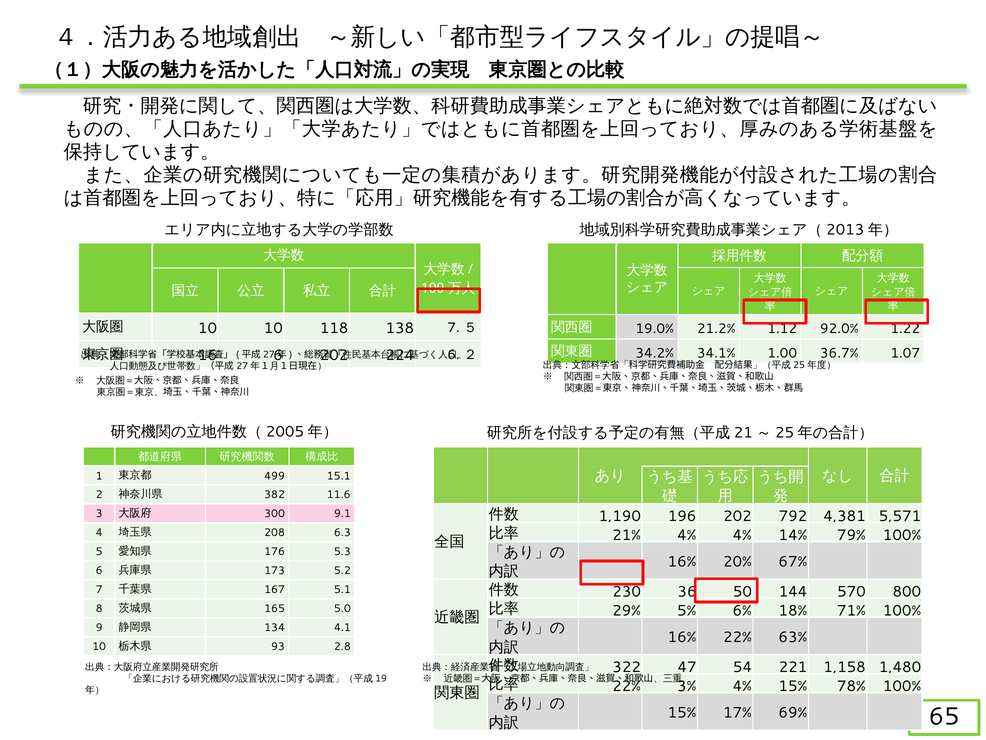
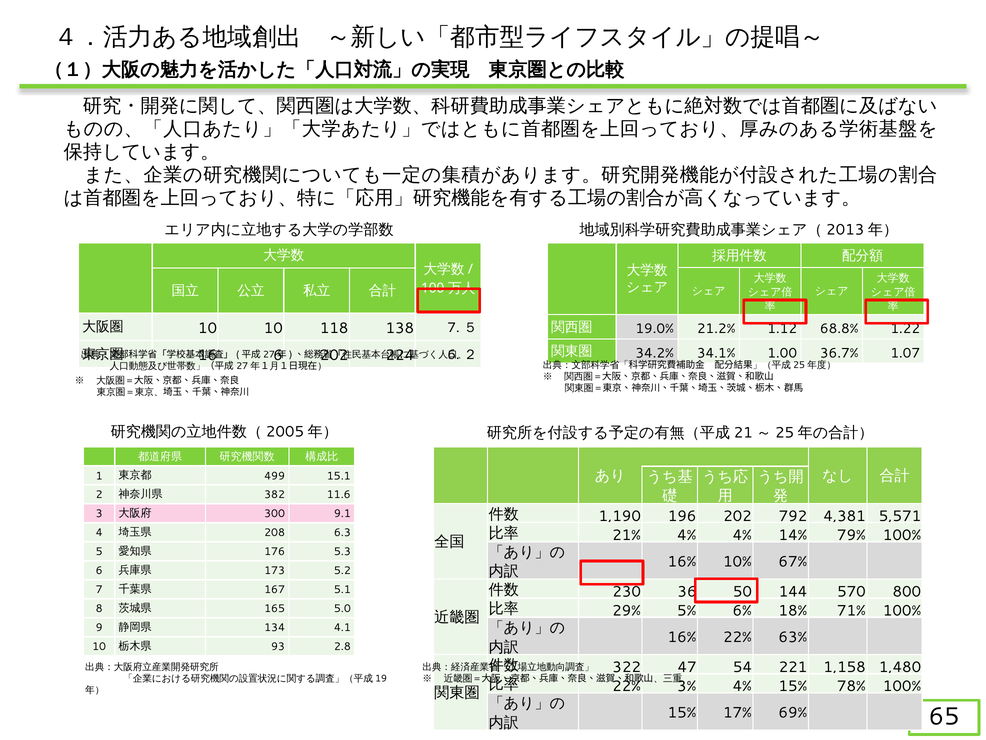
92.0%: 92.0% -> 68.8% (839, 329)
20%: 20% -> 10% (737, 561)
